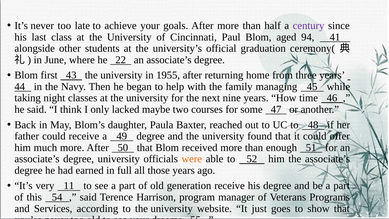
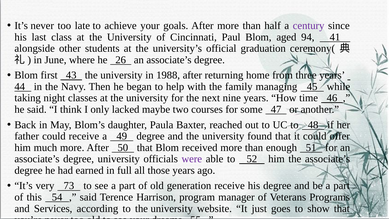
22: 22 -> 26 (121, 60)
1955: 1955 -> 1988 (168, 75)
were colour: orange -> purple (192, 159)
11: 11 -> 73 (69, 186)
